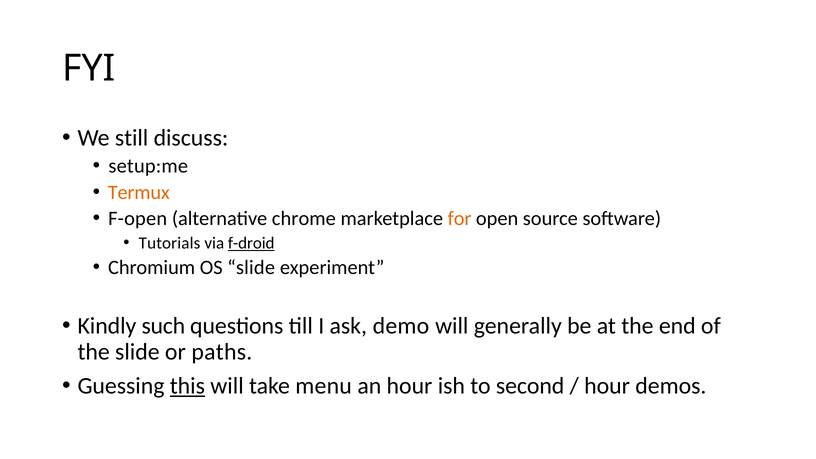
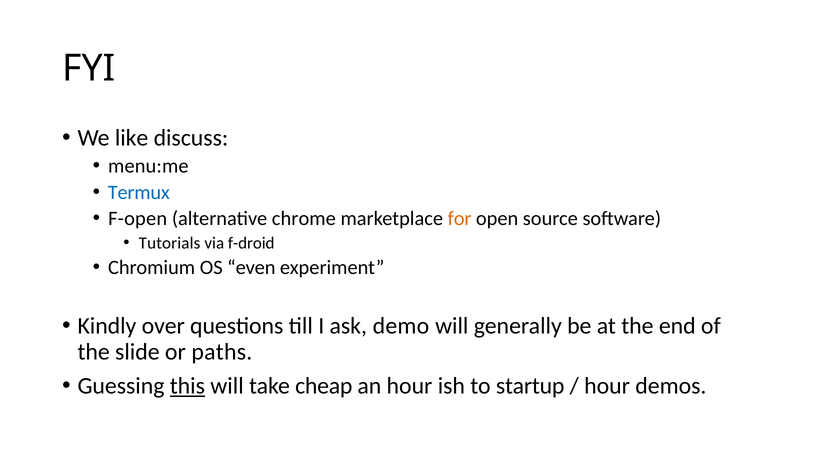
still: still -> like (132, 138)
setup:me: setup:me -> menu:me (148, 166)
Termux colour: orange -> blue (139, 192)
f-droid underline: present -> none (251, 243)
OS slide: slide -> even (251, 267)
such: such -> over (163, 326)
menu: menu -> cheap (324, 386)
second: second -> startup (530, 386)
